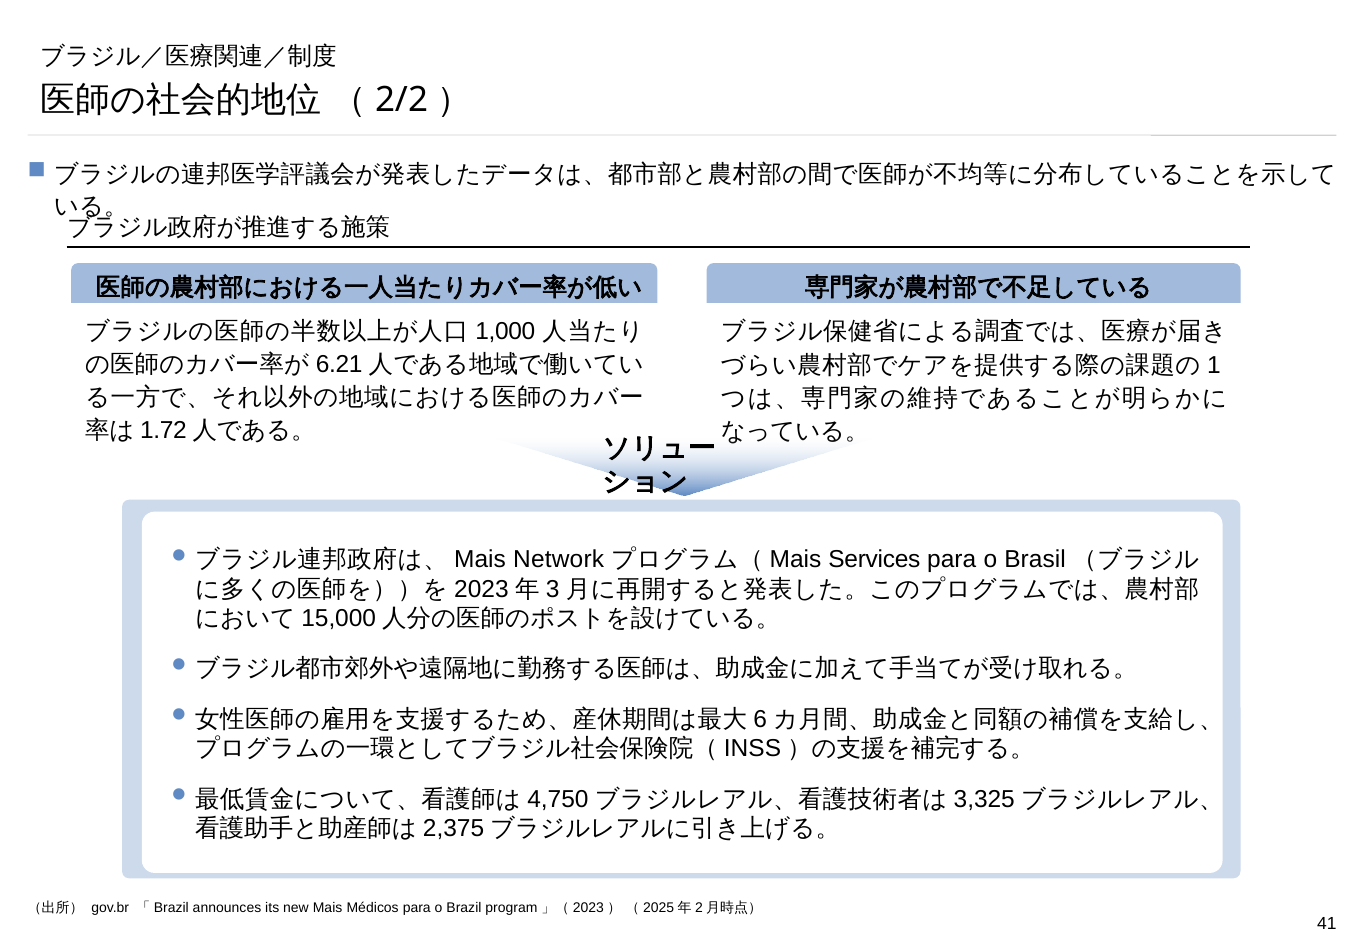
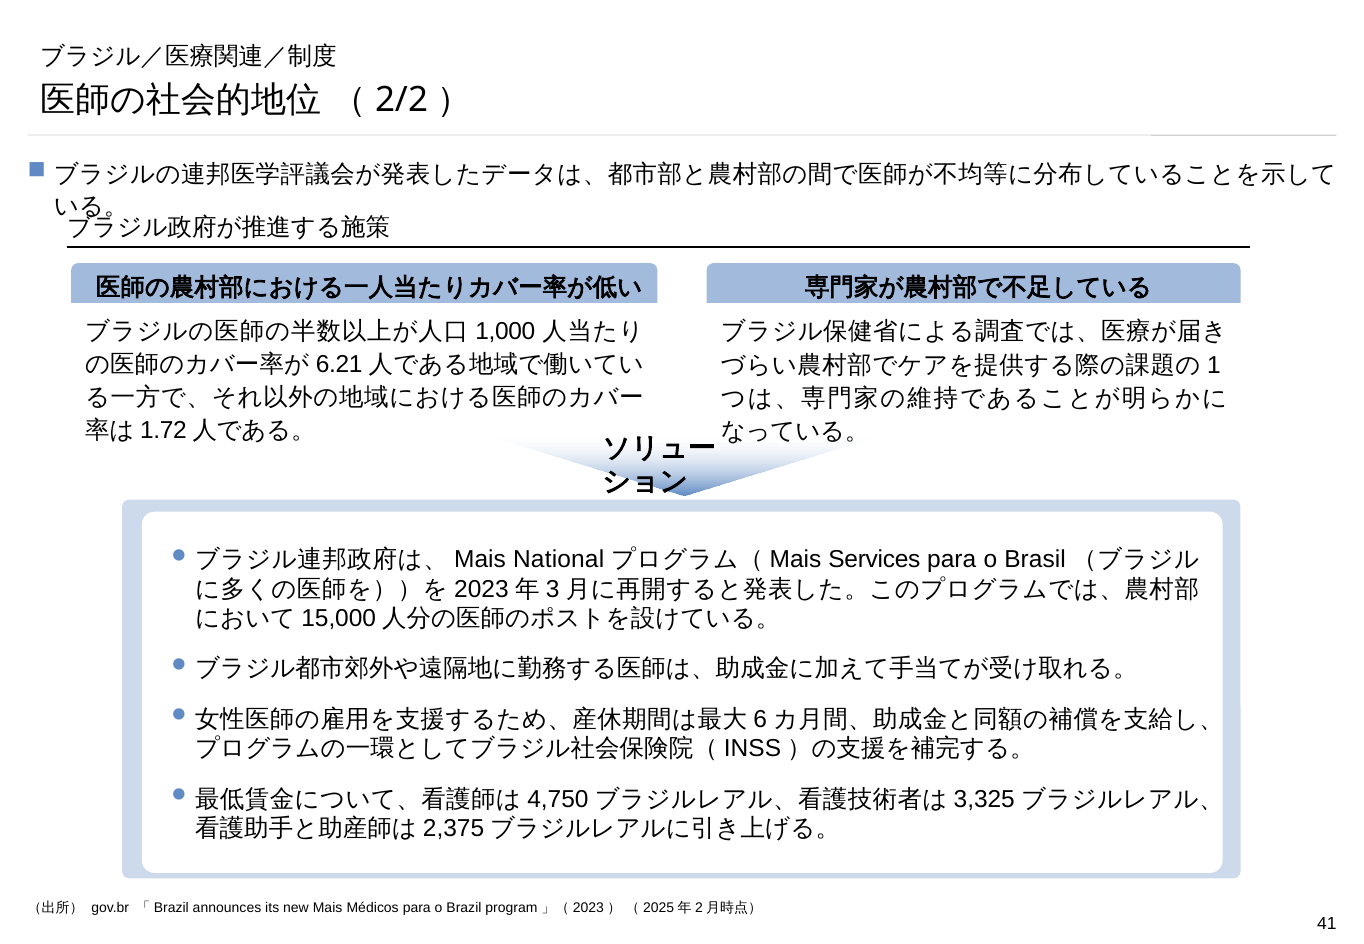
Network: Network -> National (559, 560)
